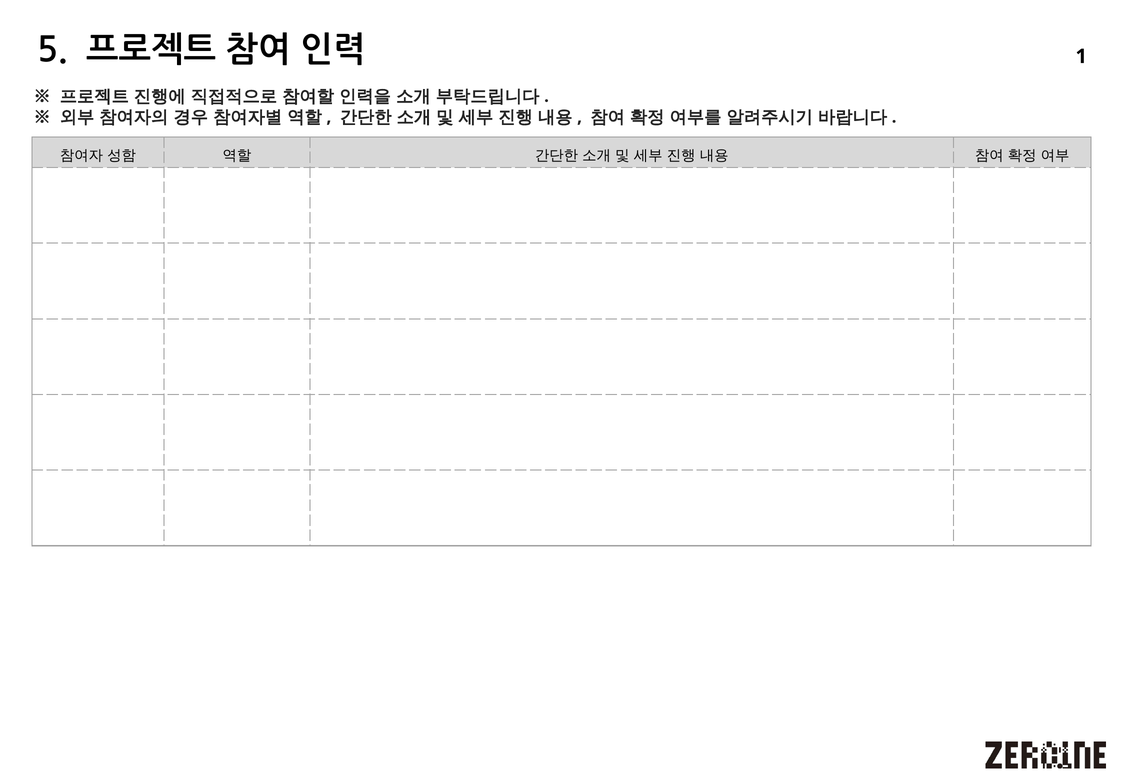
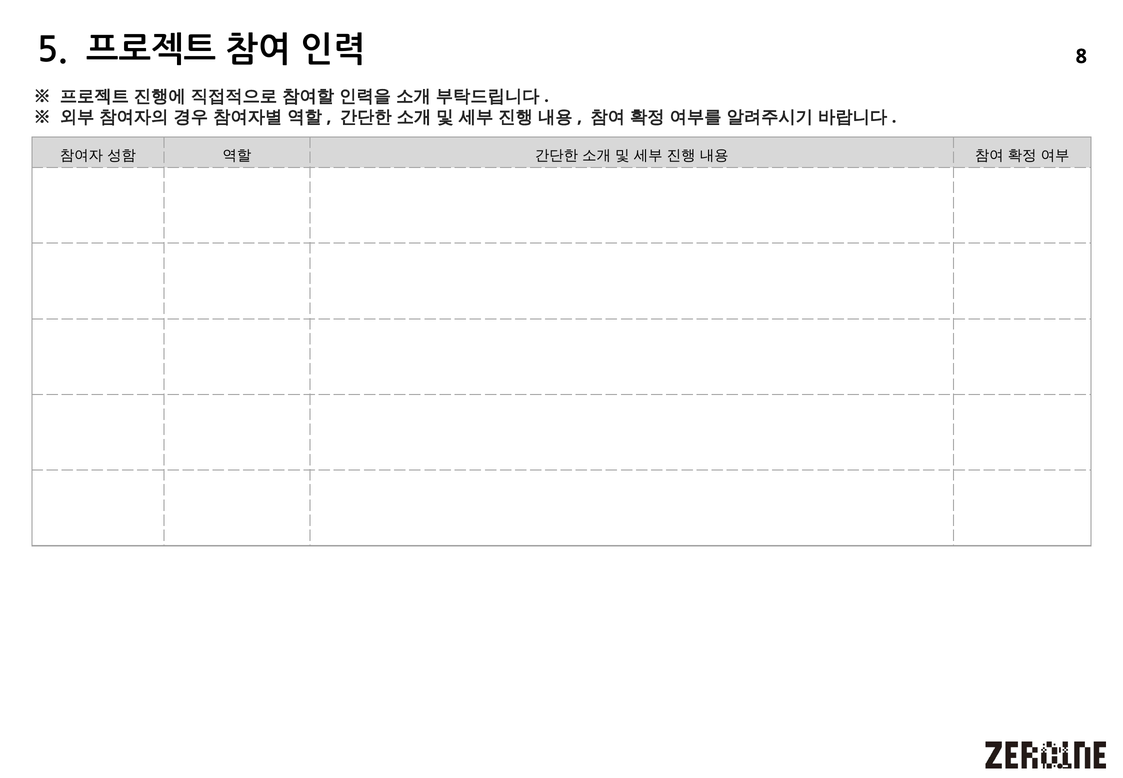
1: 1 -> 8 (1081, 56)
